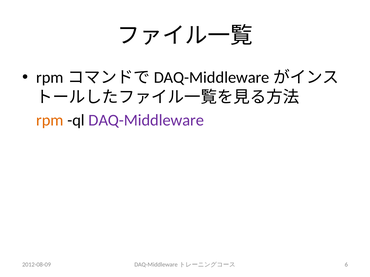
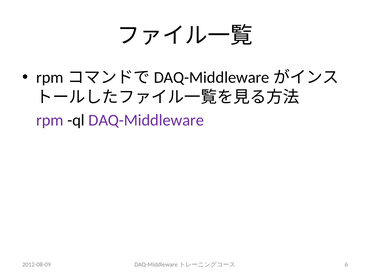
rpm colour: orange -> purple (50, 120)
